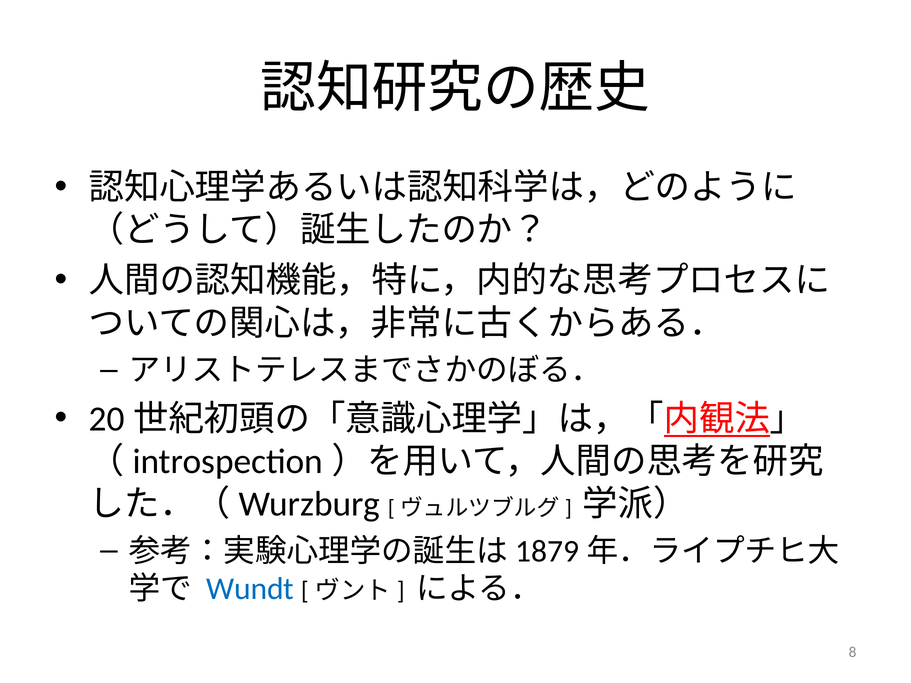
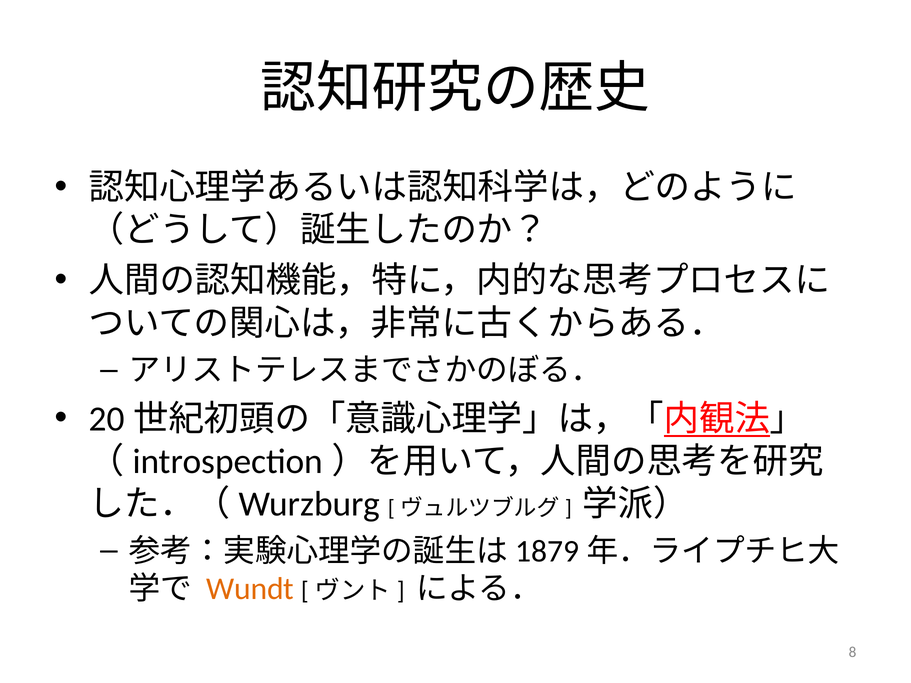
Wundt colour: blue -> orange (250, 589)
